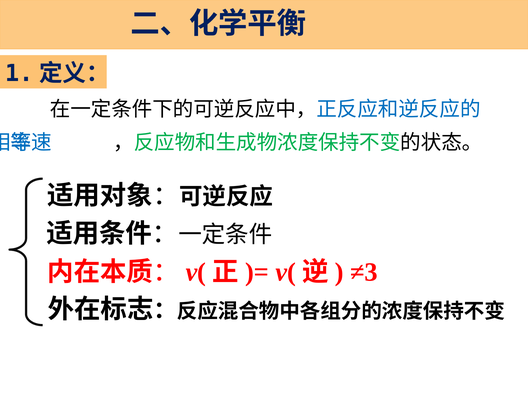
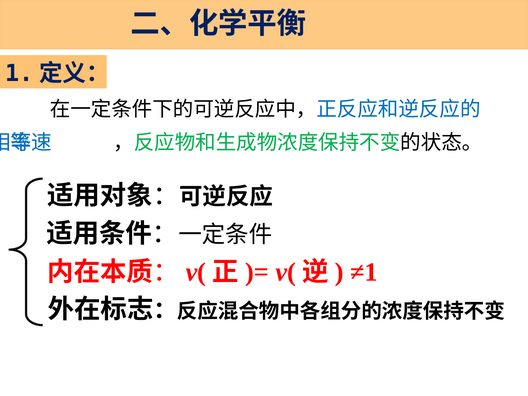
≠3: ≠3 -> ≠1 (364, 272)
